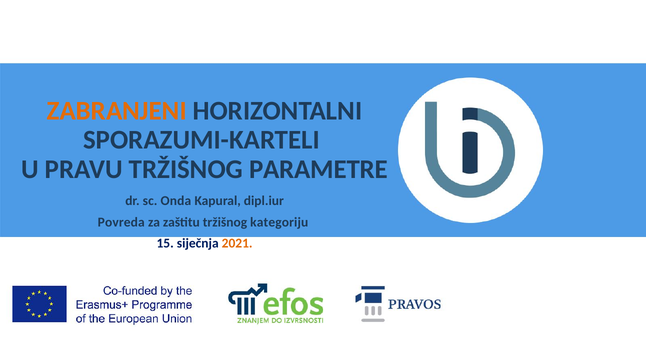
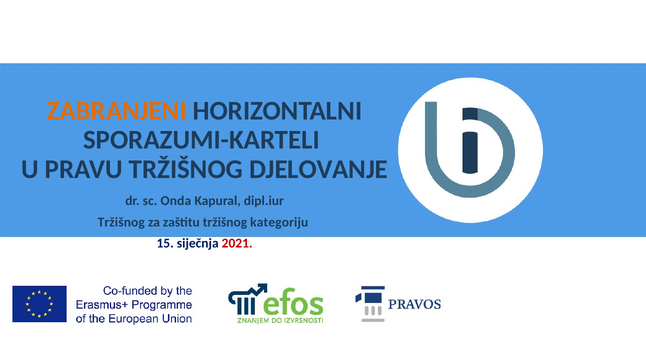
PARAMETRE: PARAMETRE -> DJELOVANJE (318, 169)
Povreda: Povreda -> Tržišnog (121, 222)
2021 colour: orange -> red (237, 243)
